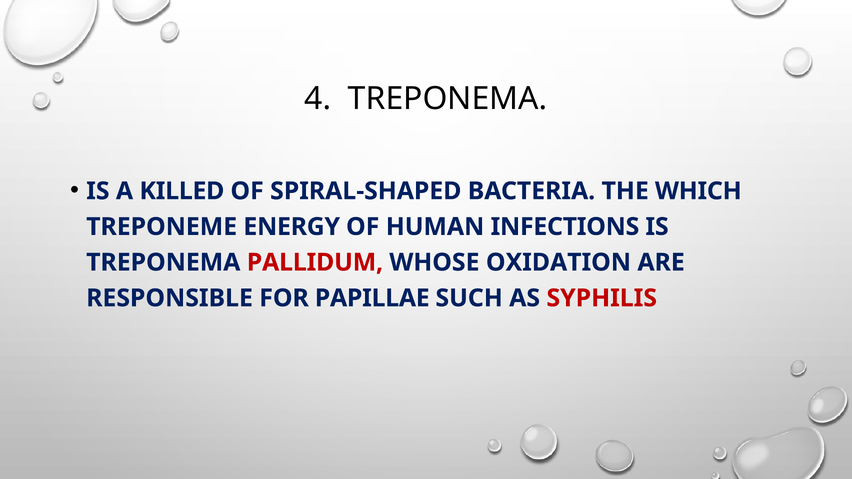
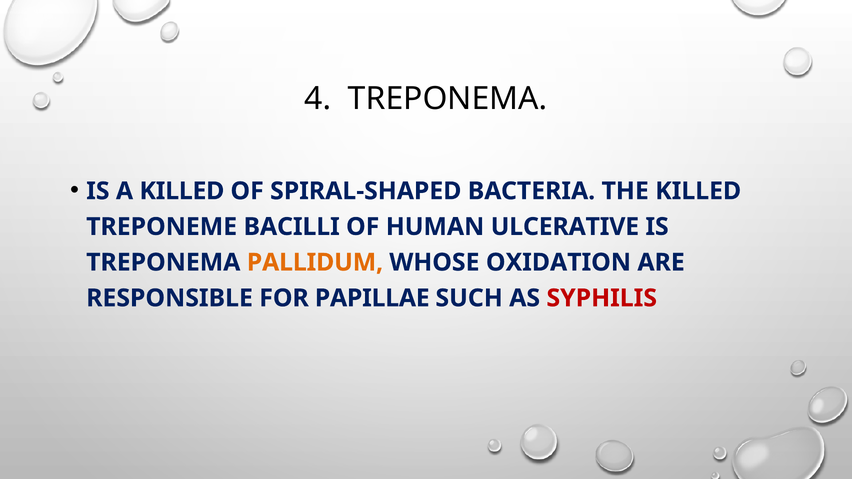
THE WHICH: WHICH -> KILLED (698, 191)
ENERGY: ENERGY -> BACILLI (292, 227)
INFECTIONS: INFECTIONS -> ULCERATIVE (565, 227)
PALLIDUM colour: red -> orange (315, 263)
